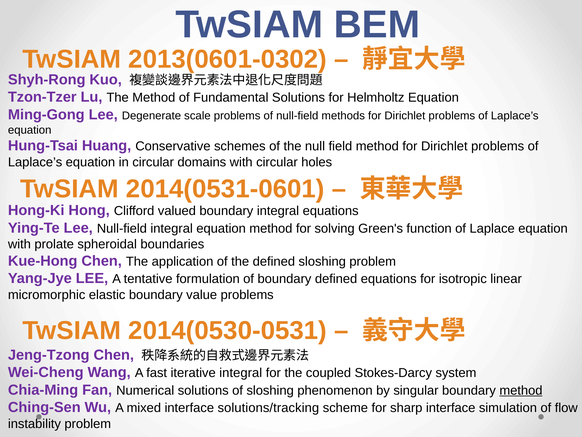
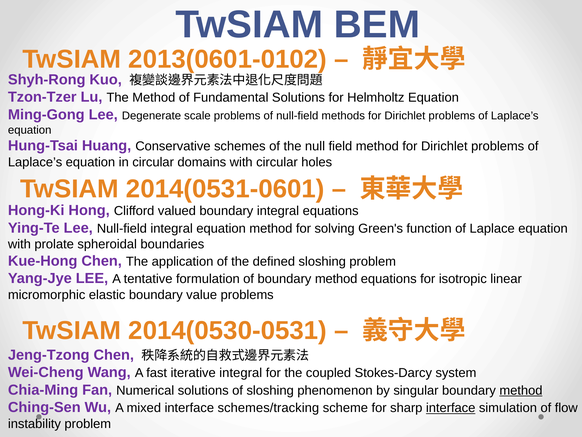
2013(0601-0302: 2013(0601-0302 -> 2013(0601-0102 (228, 59)
of boundary defined: defined -> method (336, 279)
solutions/tracking: solutions/tracking -> schemes/tracking (268, 408)
interface underline: none -> present (451, 408)
